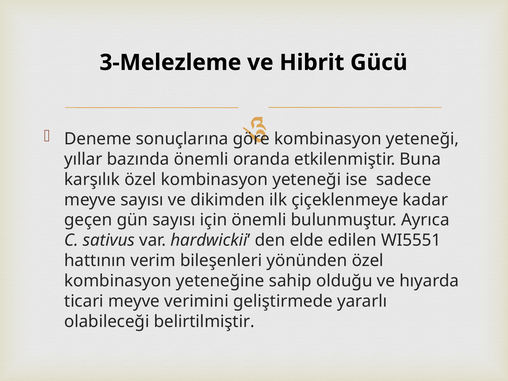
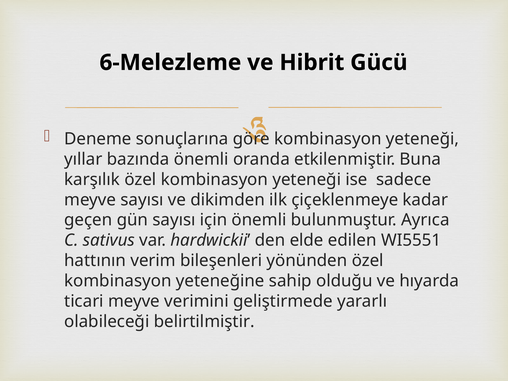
3-Melezleme: 3-Melezleme -> 6-Melezleme (170, 63)
